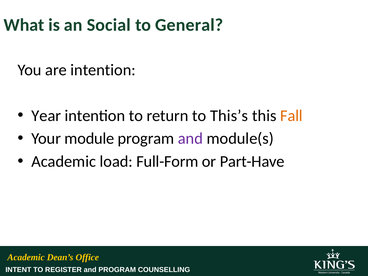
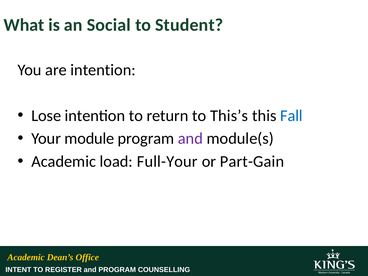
General: General -> Student (189, 25)
Year: Year -> Lose (46, 116)
Fall colour: orange -> blue (291, 116)
Full-Form: Full-Form -> Full-Your (167, 161)
Part-Have: Part-Have -> Part-Gain (252, 161)
